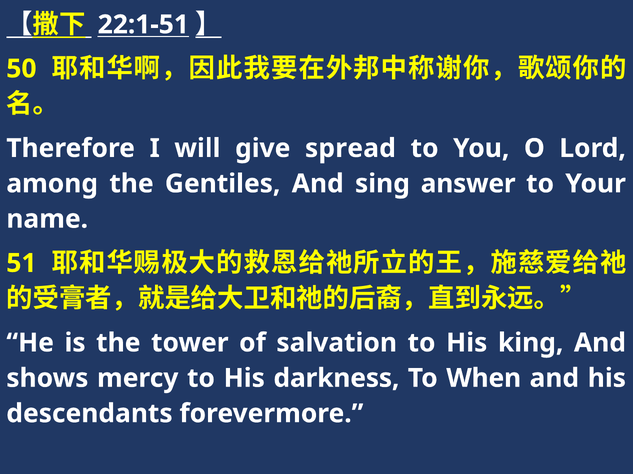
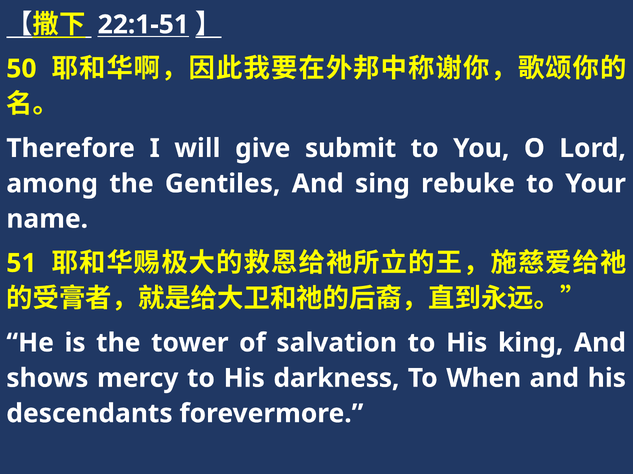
spread: spread -> submit (351, 149)
answer: answer -> rebuke (468, 184)
